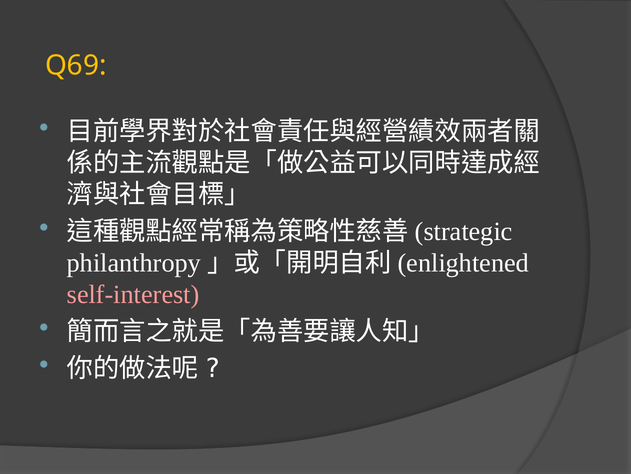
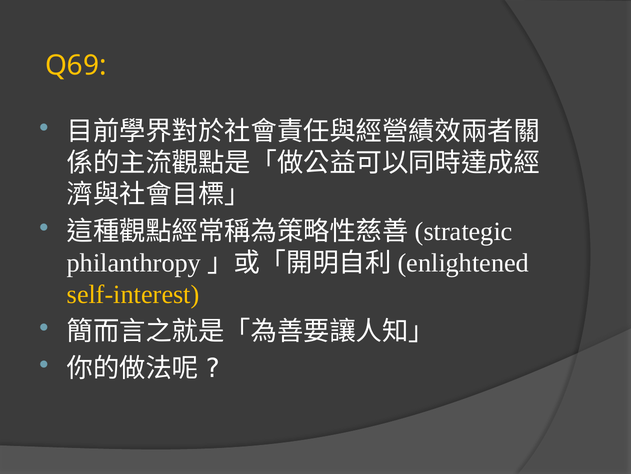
self-interest colour: pink -> yellow (133, 294)
